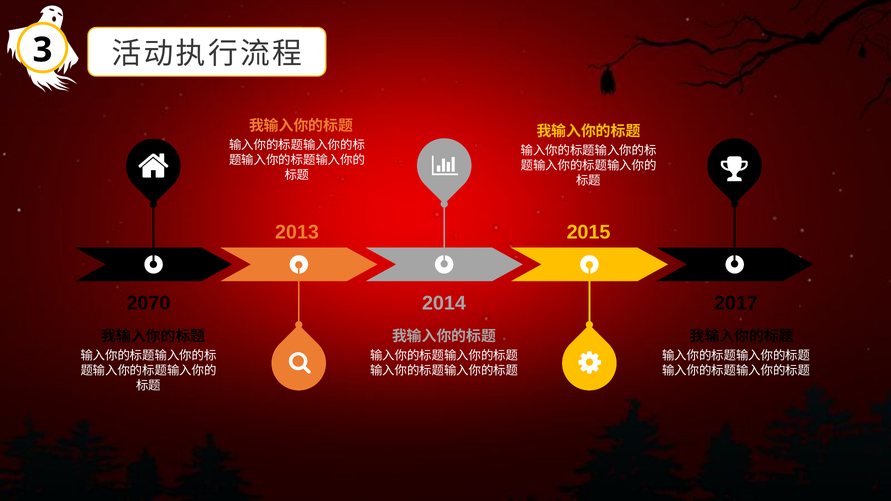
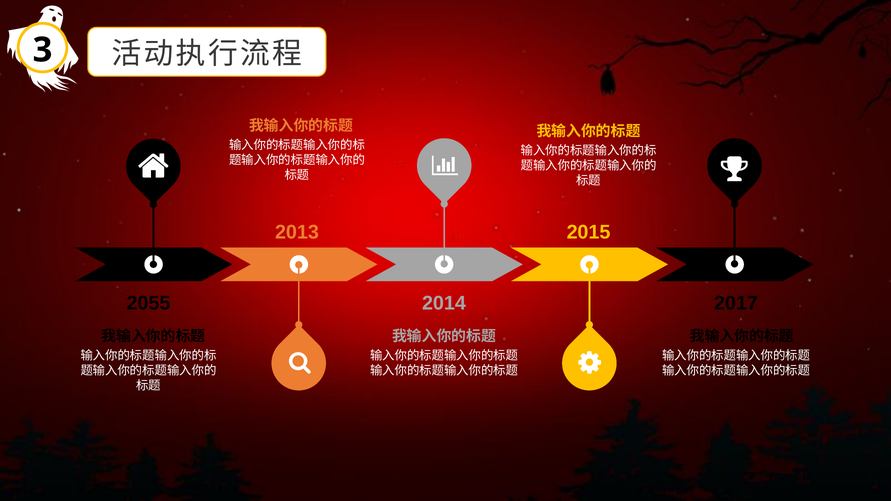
2070: 2070 -> 2055 (148, 303)
